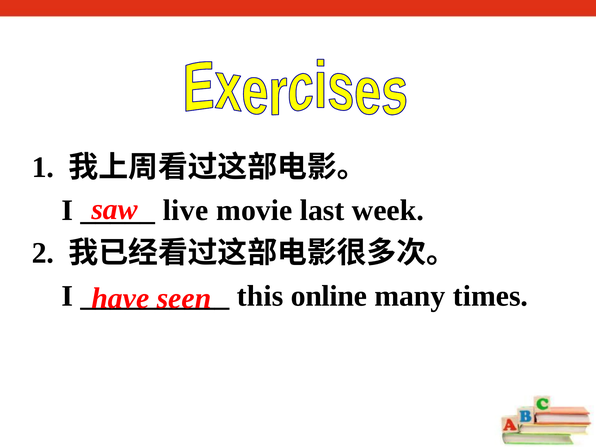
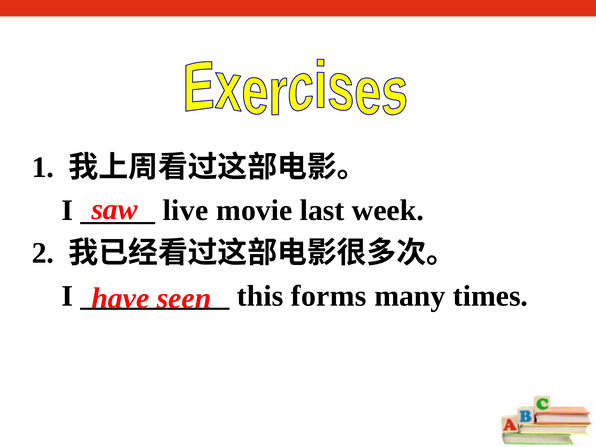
online: online -> forms (329, 296)
